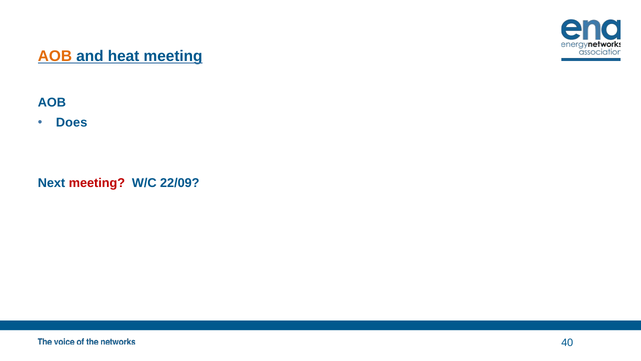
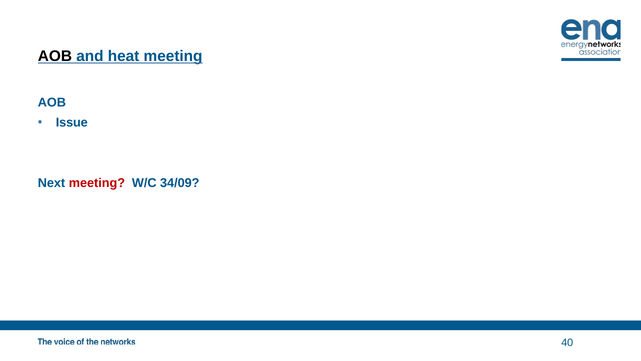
AOB colour: orange -> black (55, 56)
Does: Does -> Issue (72, 123)
22/09: 22/09 -> 34/09 (180, 183)
